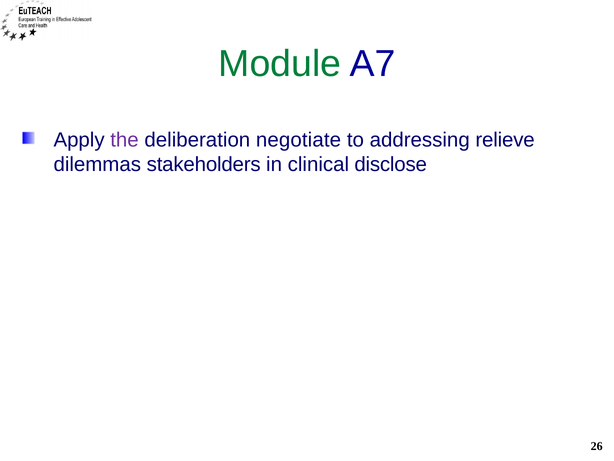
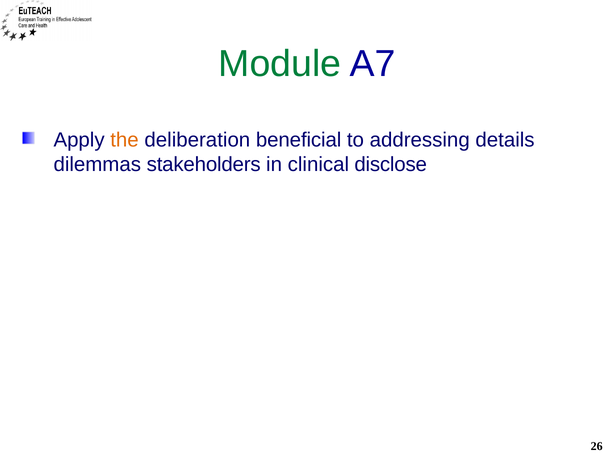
the colour: purple -> orange (125, 140)
negotiate: negotiate -> beneficial (299, 140)
relieve: relieve -> details (505, 140)
